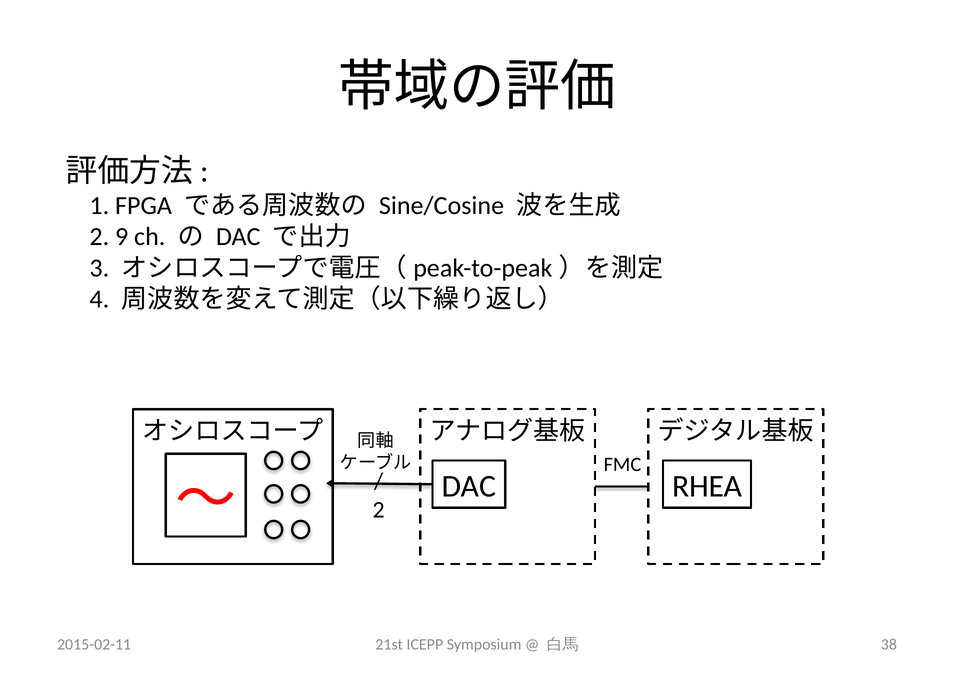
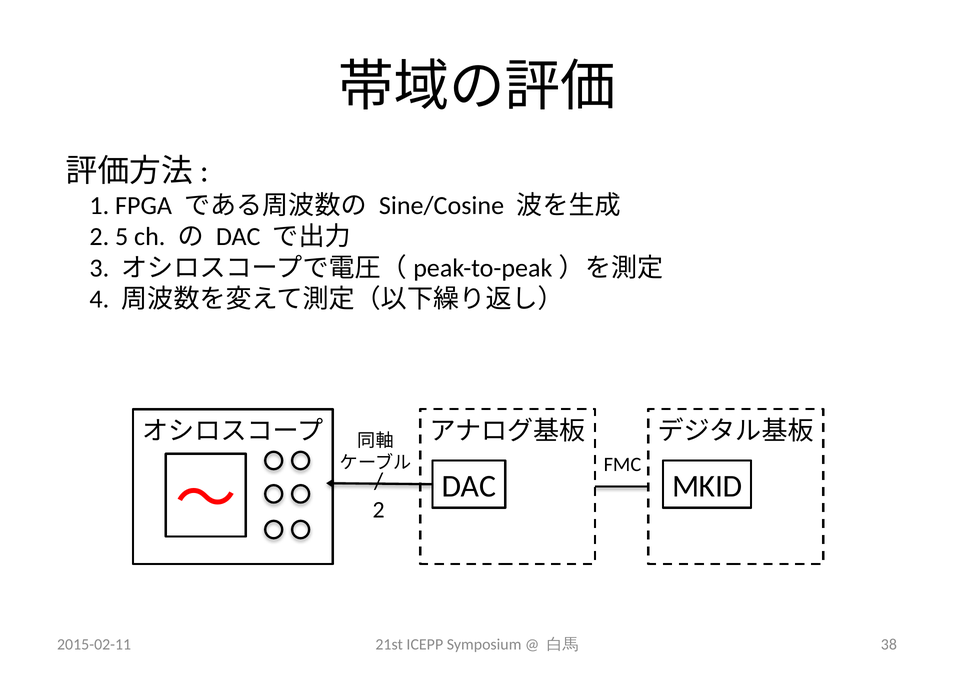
9: 9 -> 5 (122, 237)
RHEA: RHEA -> MKID (707, 486)
